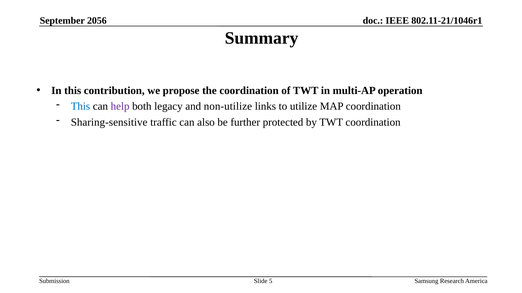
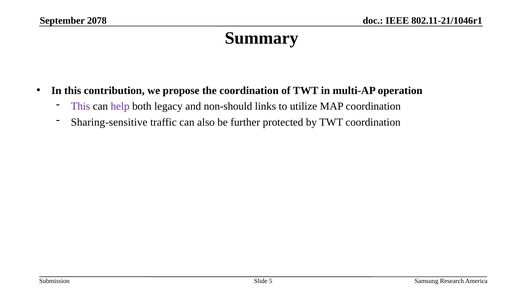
2056: 2056 -> 2078 (97, 21)
This colour: blue -> purple (80, 107)
non-utilize: non-utilize -> non-should (228, 107)
